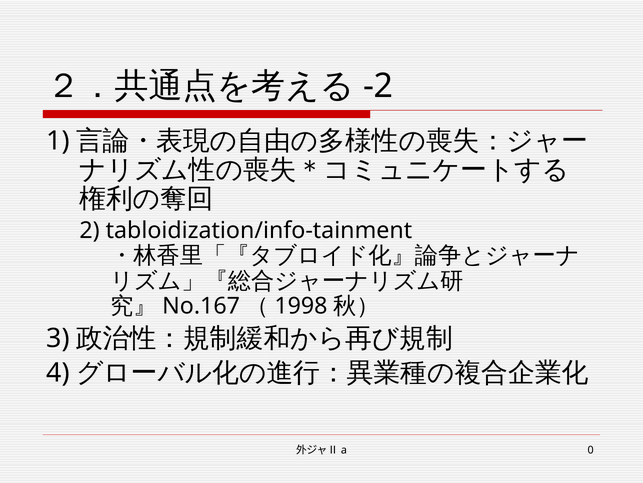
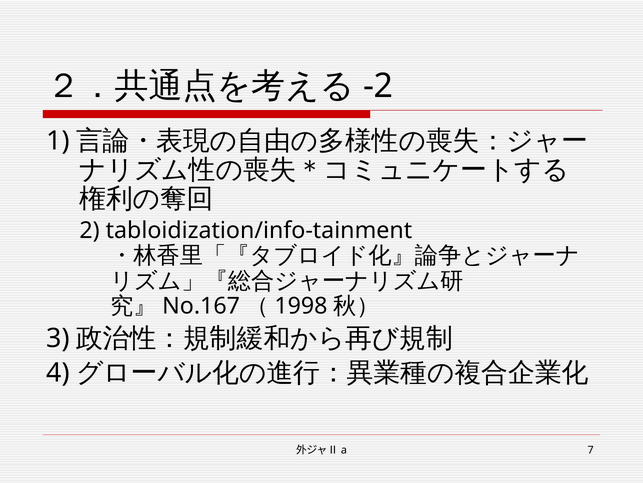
0: 0 -> 7 (591, 450)
